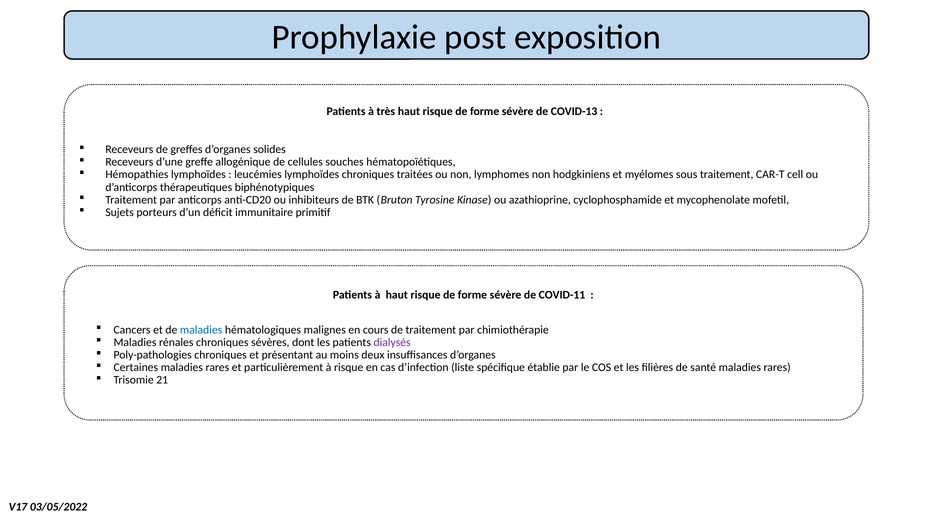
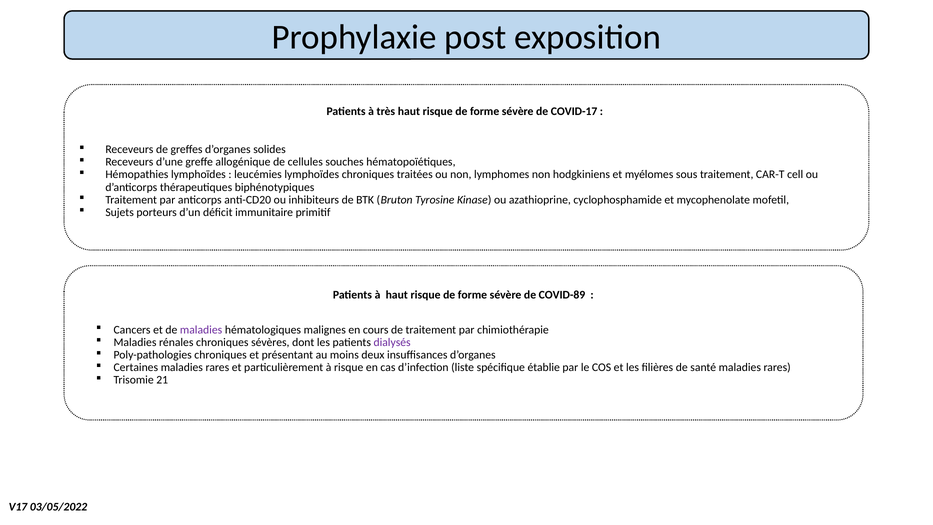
COVID-13: COVID-13 -> COVID-17 (574, 112)
COVID-11: COVID-11 -> COVID-89 (562, 295)
maladies colour: blue -> purple (201, 330)
